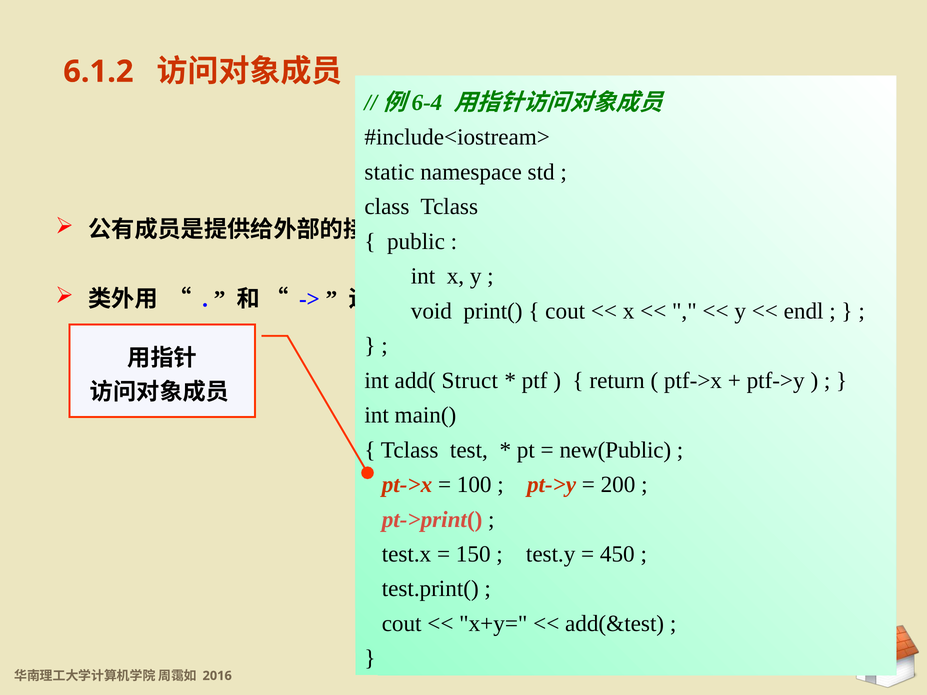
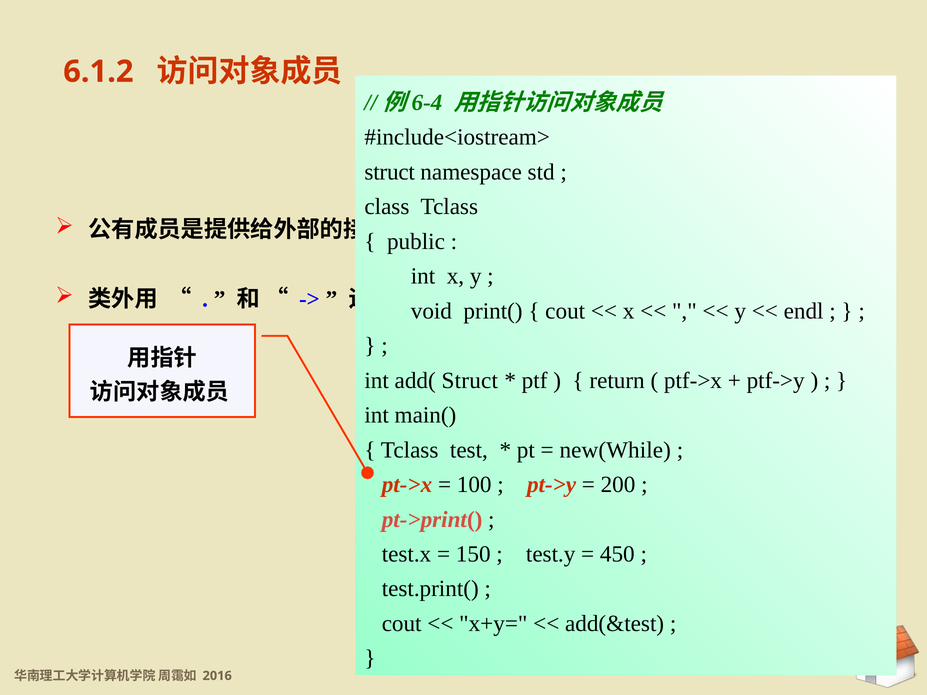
static: static -> struct (390, 172)
new(Public: new(Public -> new(While (615, 450)
